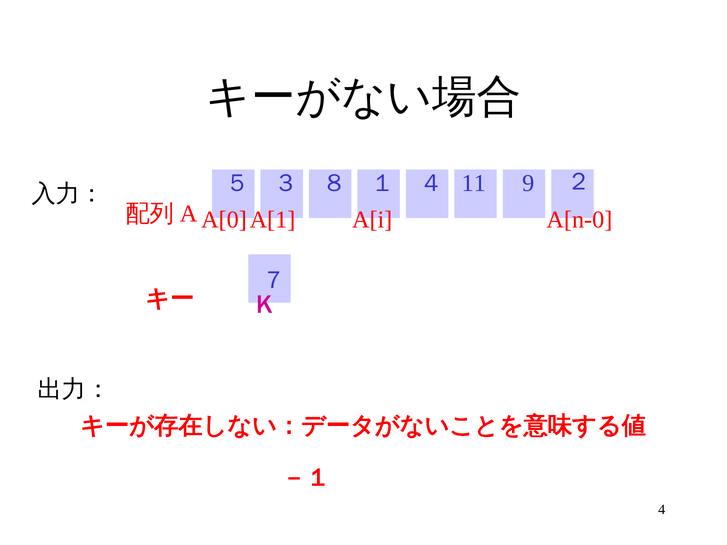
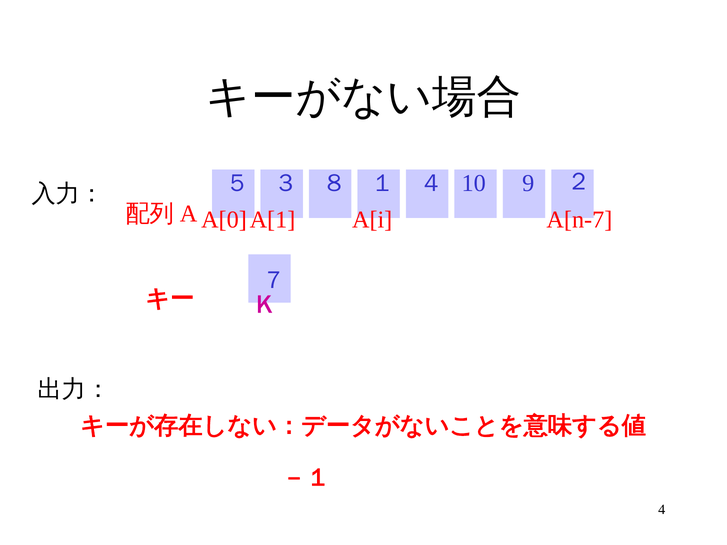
11: 11 -> 10 (474, 183)
A[n-0: A[n-0 -> A[n-7 (579, 220)
